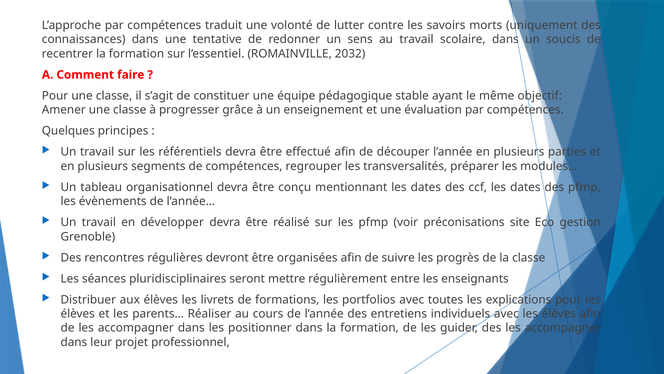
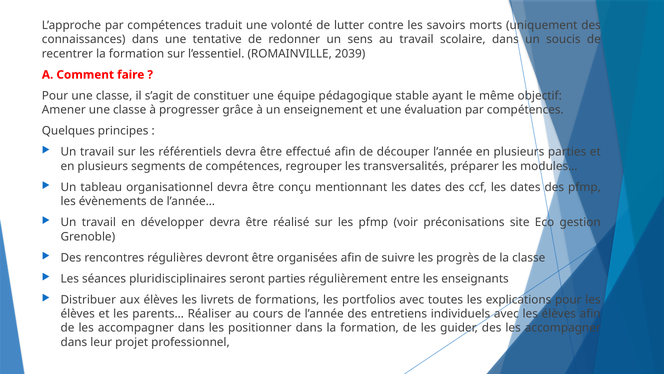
2032: 2032 -> 2039 (350, 54)
seront mettre: mettre -> parties (287, 278)
